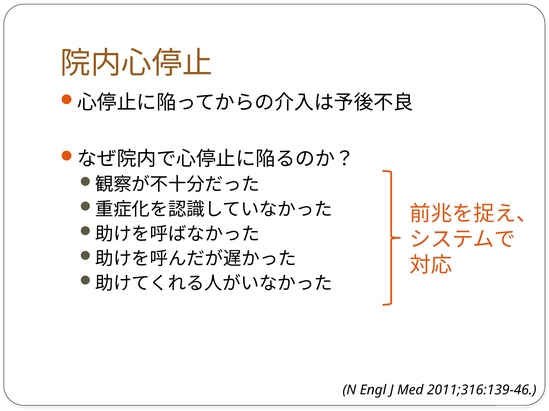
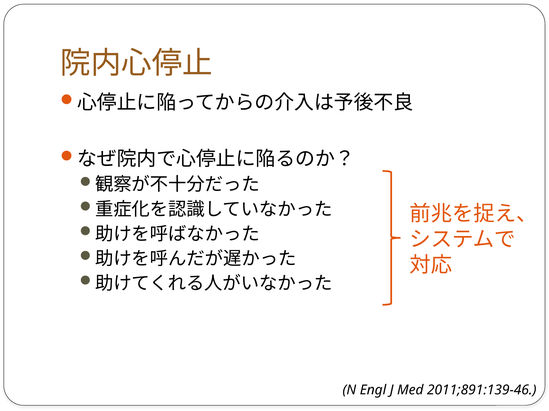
2011;316:139-46: 2011;316:139-46 -> 2011;891:139-46 (482, 391)
